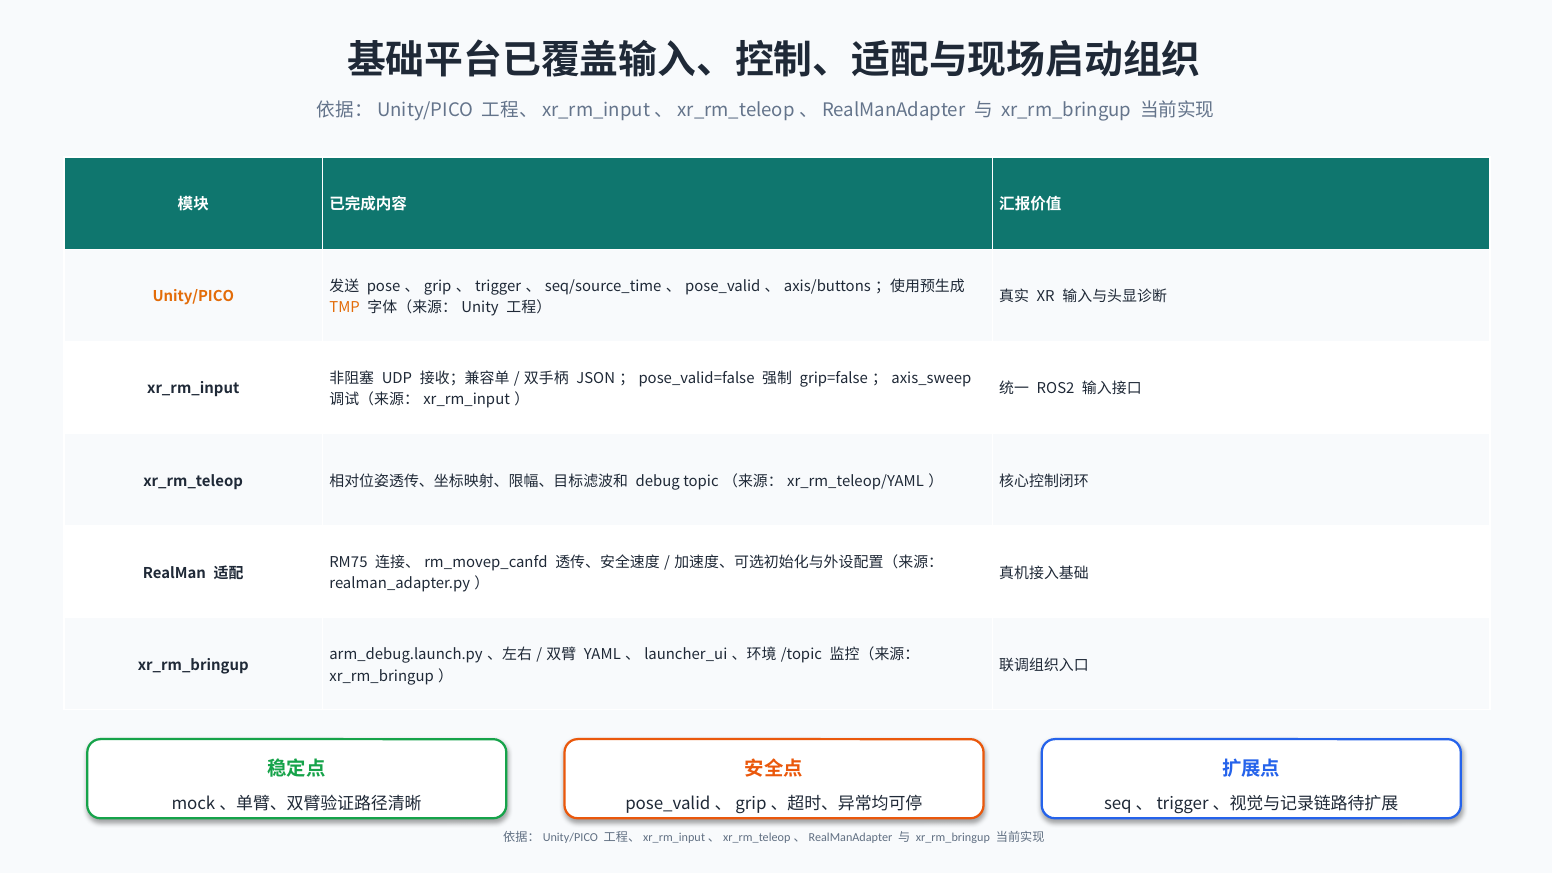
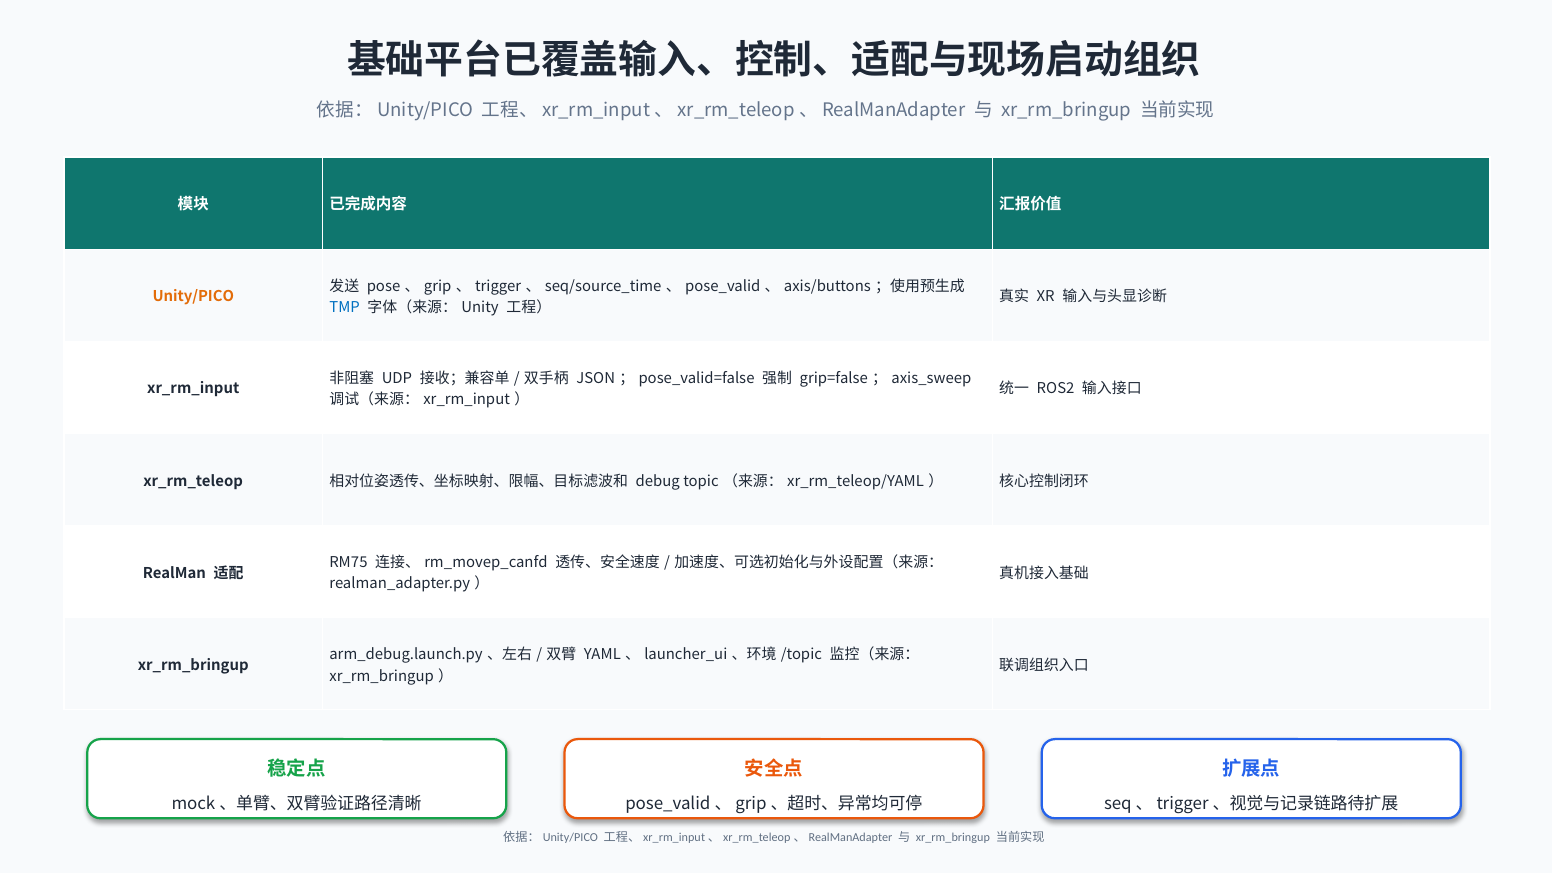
TMP colour: orange -> blue (345, 308)
